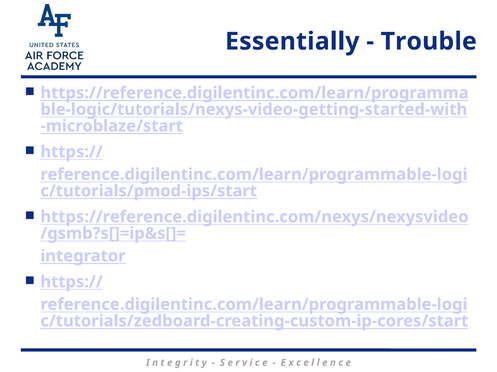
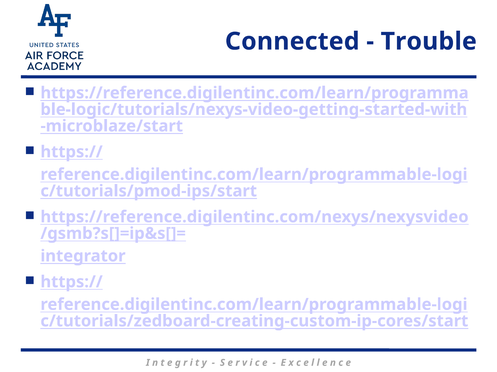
Essentially: Essentially -> Connected (292, 41)
